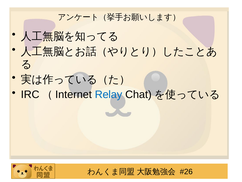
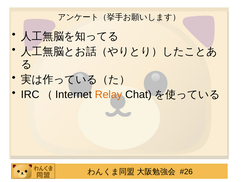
Relay colour: blue -> orange (109, 94)
